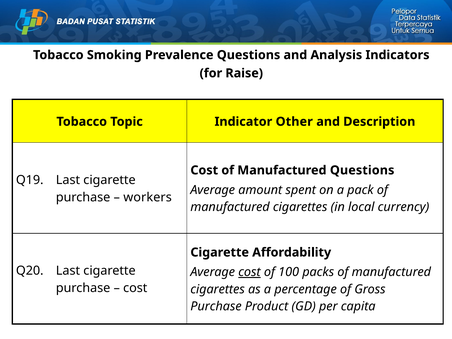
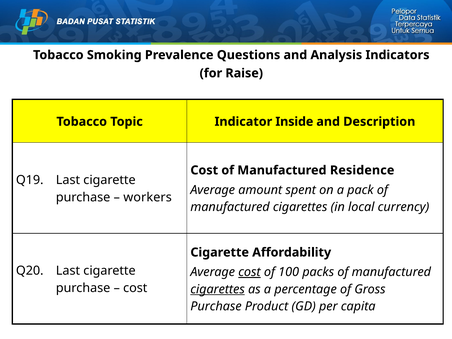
Other: Other -> Inside (294, 122)
Manufactured Questions: Questions -> Residence (362, 170)
cigarettes underline: none -> present (218, 289)
